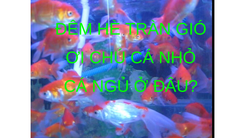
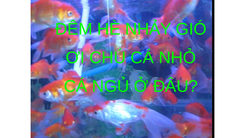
TRÀN: TRÀN -> NHẢY (148, 29)
